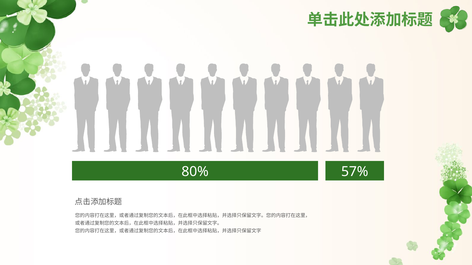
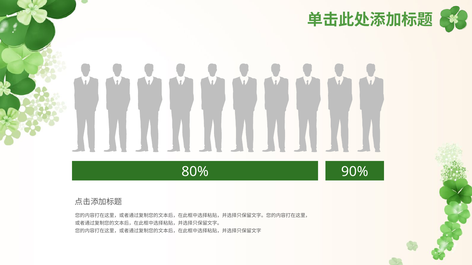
57%: 57% -> 90% (355, 172)
